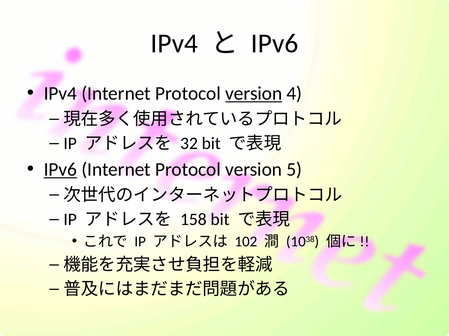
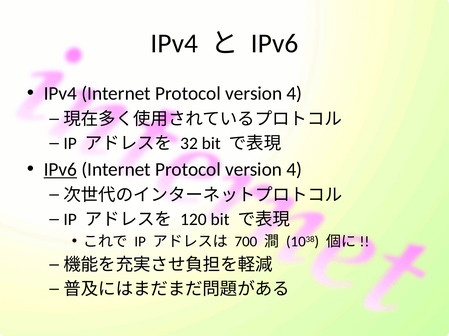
version underline: present -> none (254, 94)
5: 5 -> 4 (294, 170)
158: 158 -> 120 (193, 220)
102: 102 -> 700 (246, 242)
